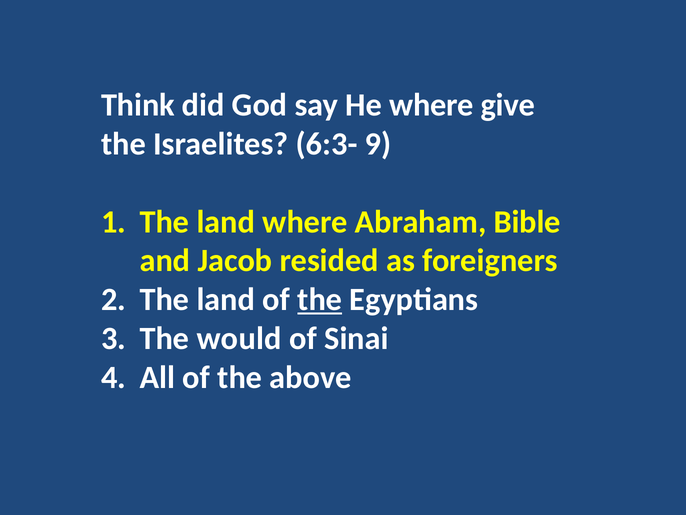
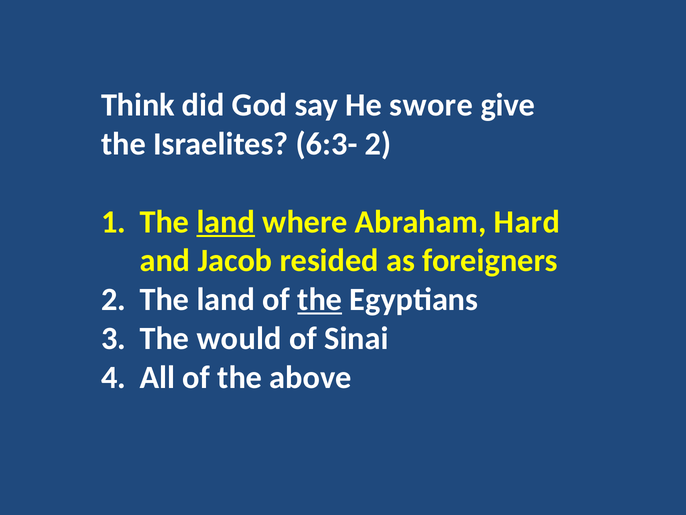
He where: where -> swore (431, 105)
6:3- 9: 9 -> 2 (378, 144)
land underline: none -> present (226, 222)
Bible: Bible -> Hard (527, 222)
